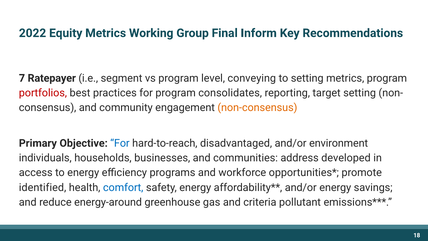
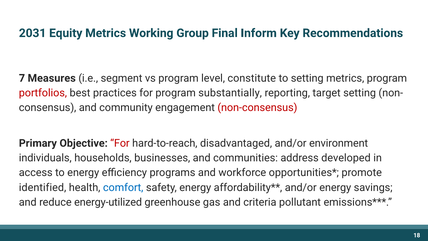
2022: 2022 -> 2031 (33, 33)
Ratepayer: Ratepayer -> Measures (52, 78)
conveying: conveying -> constitute (252, 78)
consolidates: consolidates -> substantially (230, 93)
non-consensus colour: orange -> red (257, 108)
For colour: blue -> red (120, 143)
energy-around: energy-around -> energy-utilized (108, 202)
